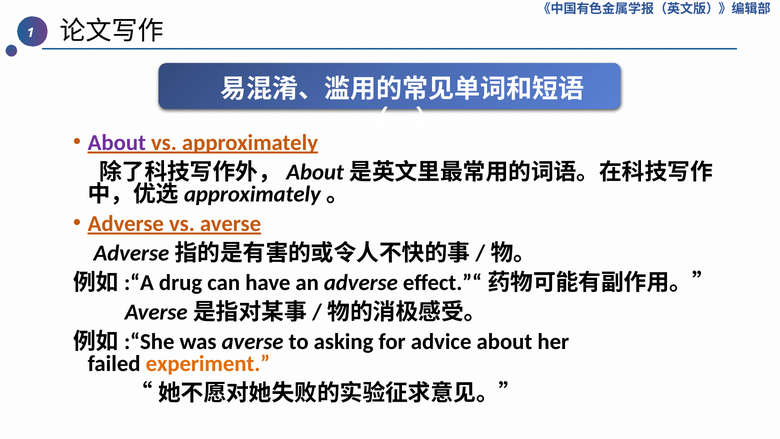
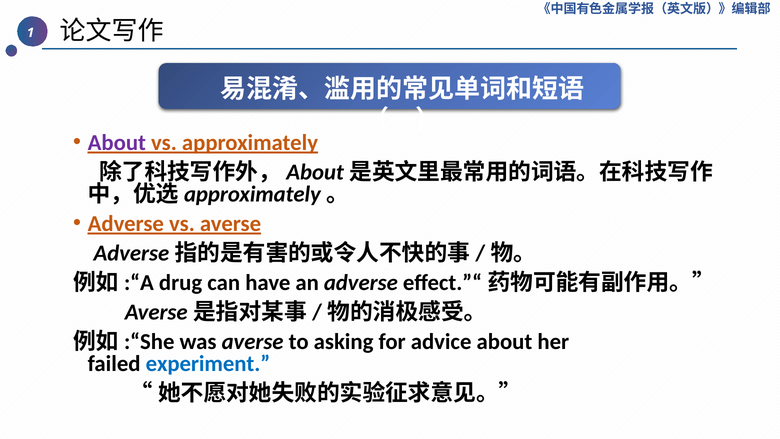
experiment colour: orange -> blue (208, 363)
